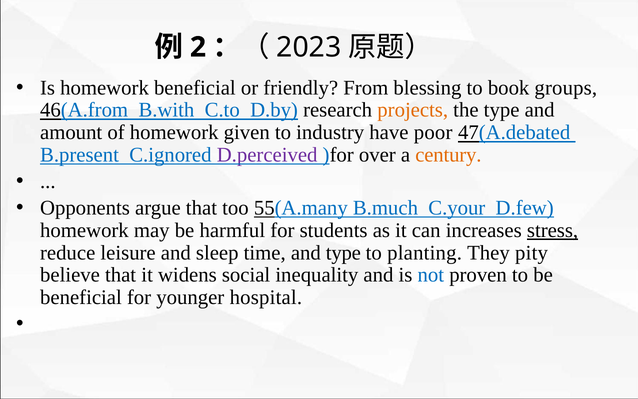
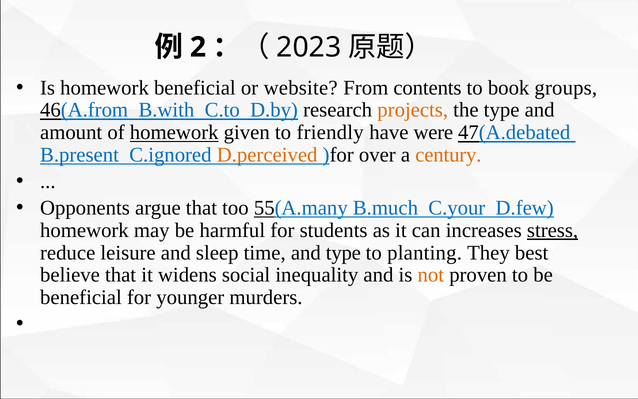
friendly: friendly -> website (301, 88)
blessing: blessing -> contents (427, 88)
homework underline: none -> present (174, 132)
industry: industry -> friendly (330, 132)
poor: poor -> were (433, 132)
D.perceived colour: purple -> orange (267, 155)
pity: pity -> best (532, 252)
not colour: blue -> orange (431, 275)
hospital: hospital -> murders (266, 297)
